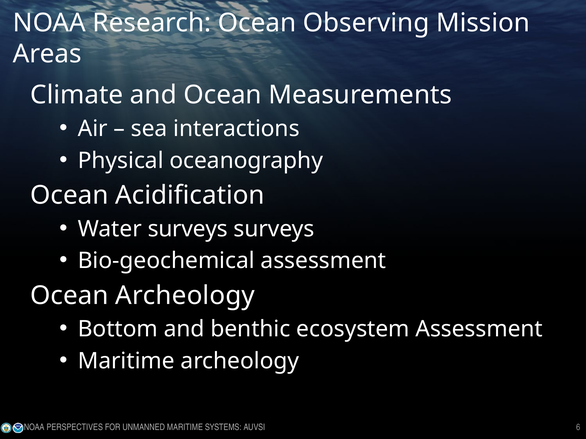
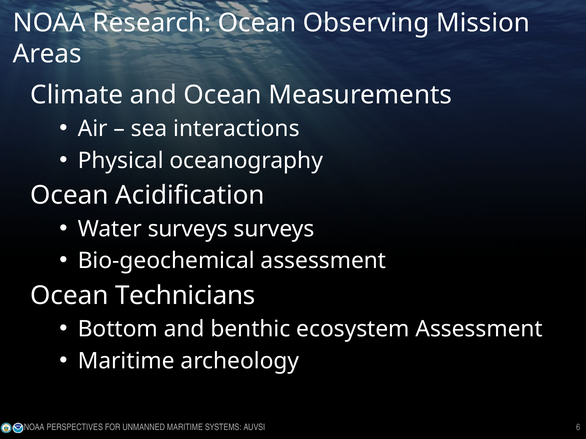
Ocean Archeology: Archeology -> Technicians (185, 296)
